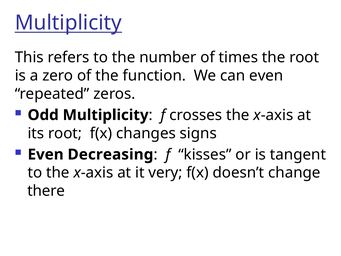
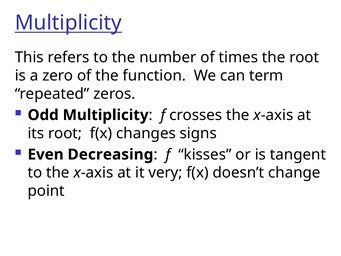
can even: even -> term (266, 76)
there: there -> point (46, 191)
